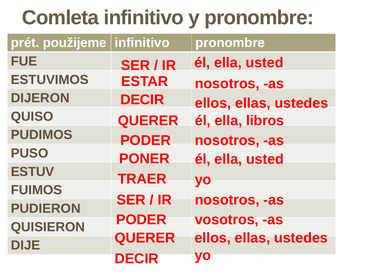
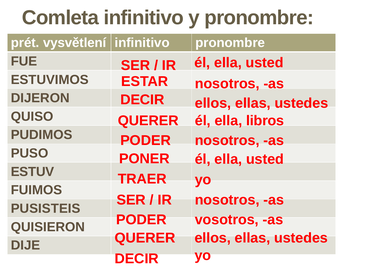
použijeme: použijeme -> vysvětlení (75, 43)
PUDIERON: PUDIERON -> PUSISTEIS (46, 209)
